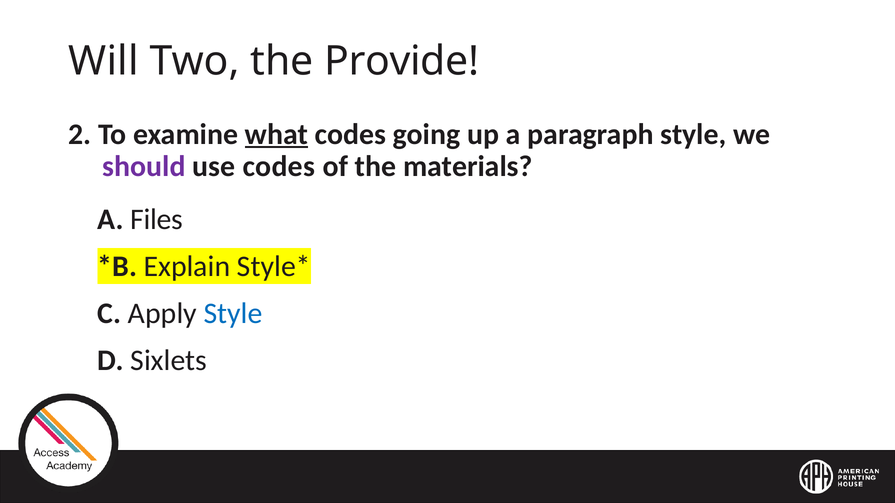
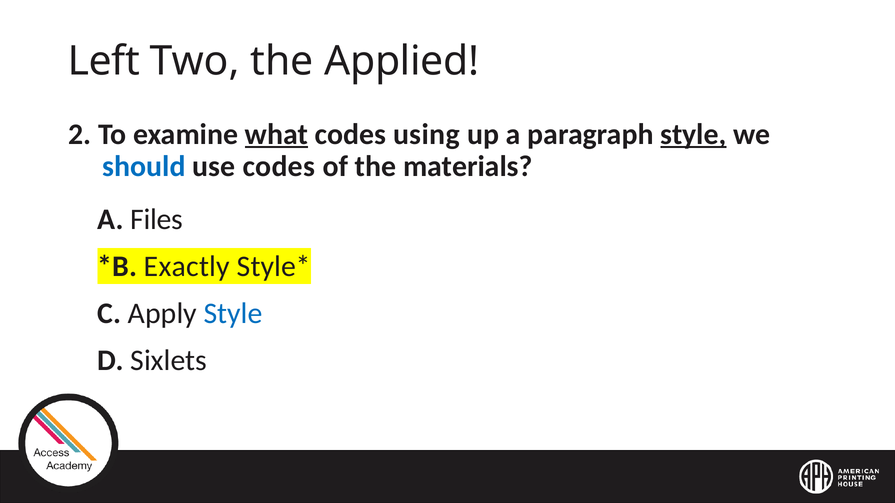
Will: Will -> Left (104, 61)
Provide: Provide -> Applied (402, 61)
going: going -> using (426, 134)
style underline: none -> present (693, 134)
should colour: purple -> blue (144, 167)
Explain: Explain -> Exactly (187, 267)
